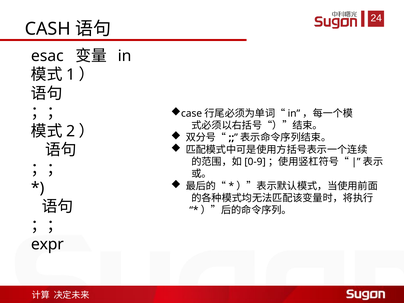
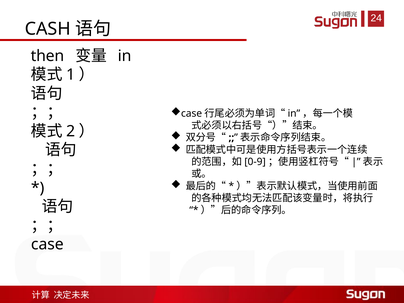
esac: esac -> then (47, 56)
expr: expr -> case (47, 244)
